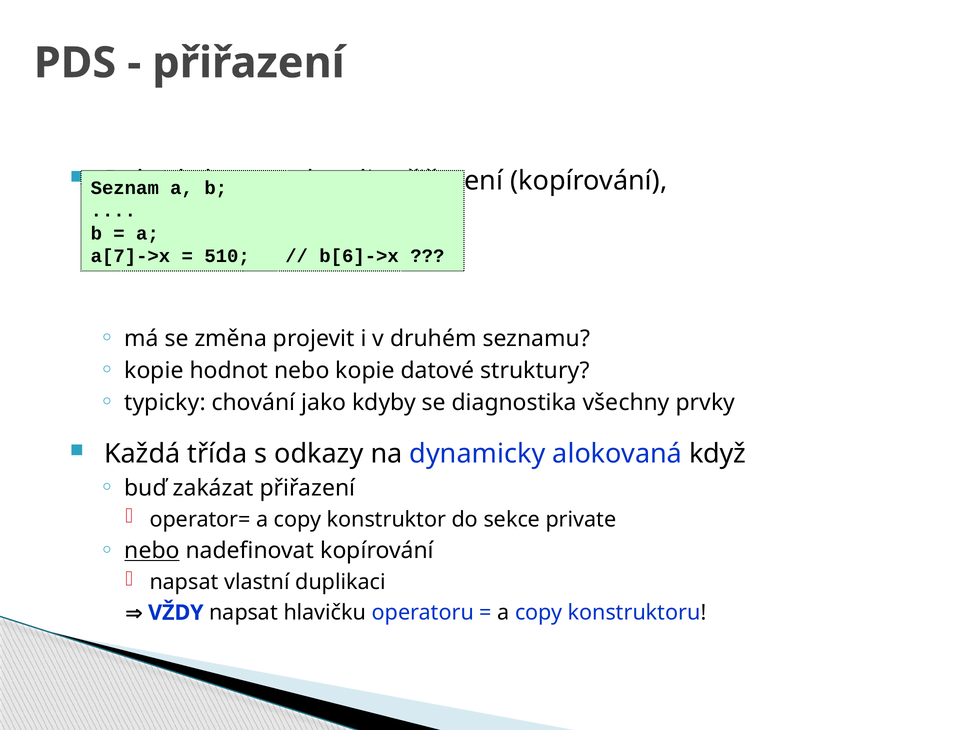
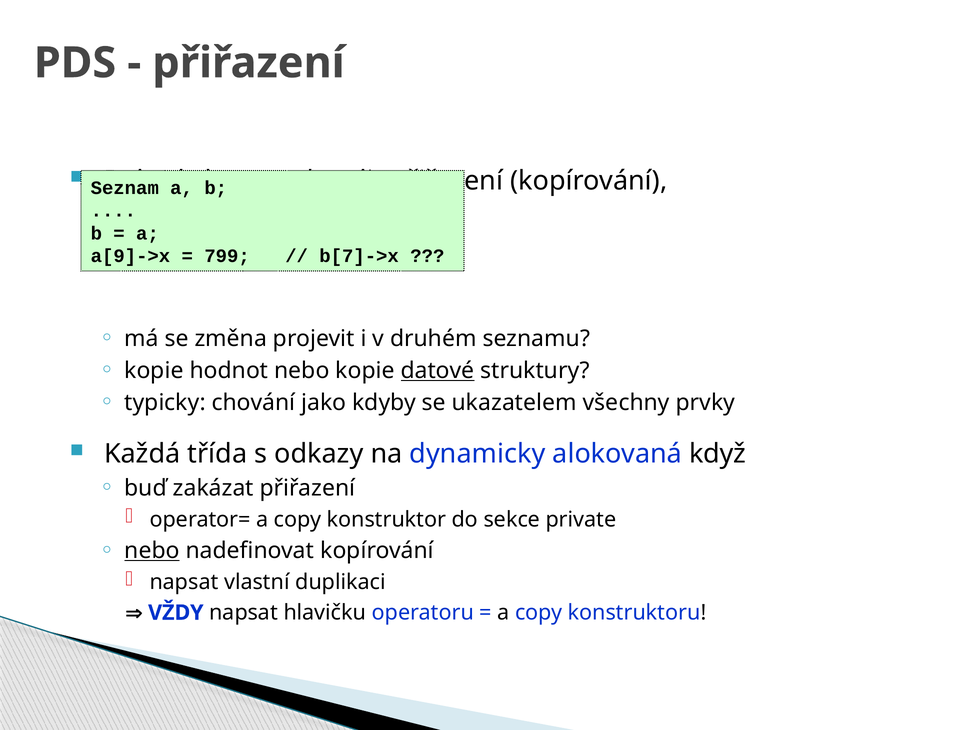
a[7]->x: a[7]->x -> a[9]->x (130, 256)
510: 510 -> 799 (227, 256)
b[6]->x: b[6]->x -> b[7]->x (359, 256)
datové underline: none -> present (438, 370)
diagnostika: diagnostika -> ukazatelem (514, 402)
